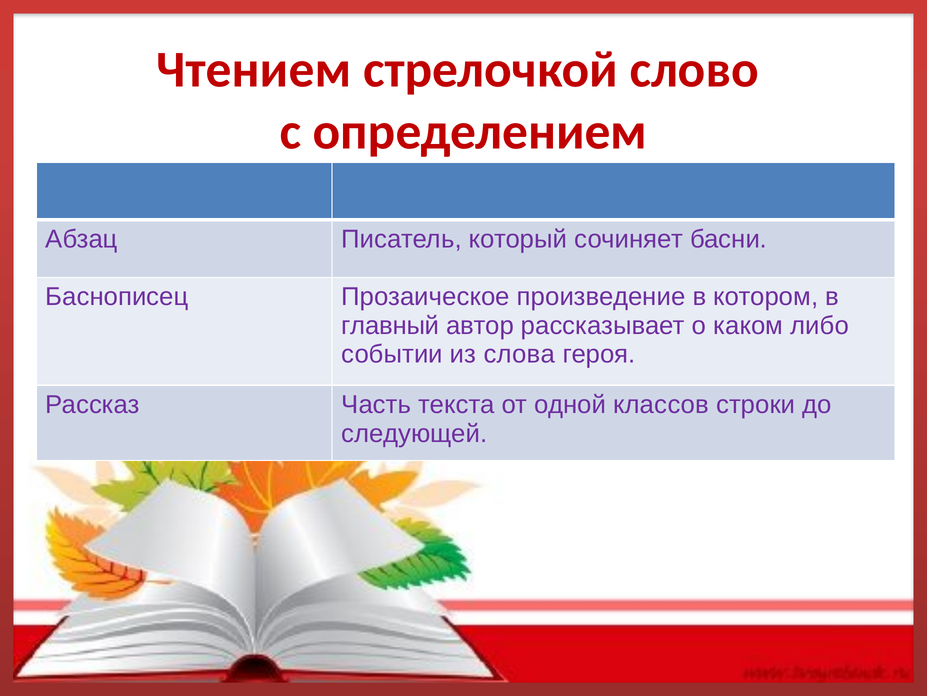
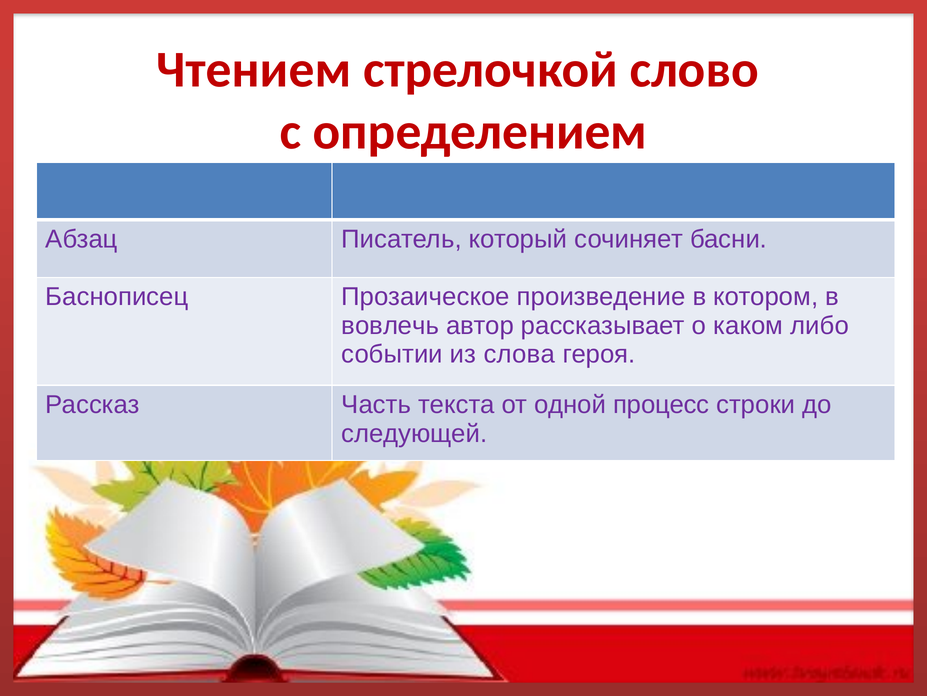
главный: главный -> вовлечь (390, 325)
классов: классов -> процесс (661, 404)
